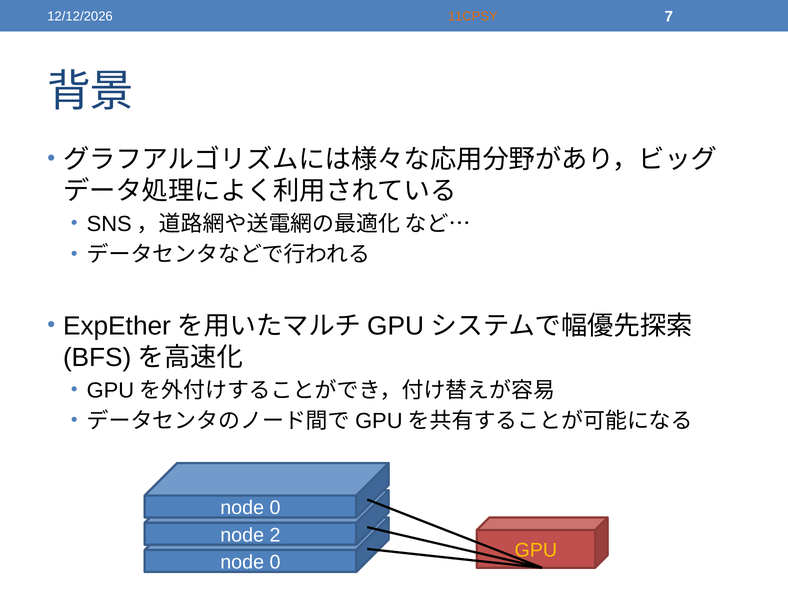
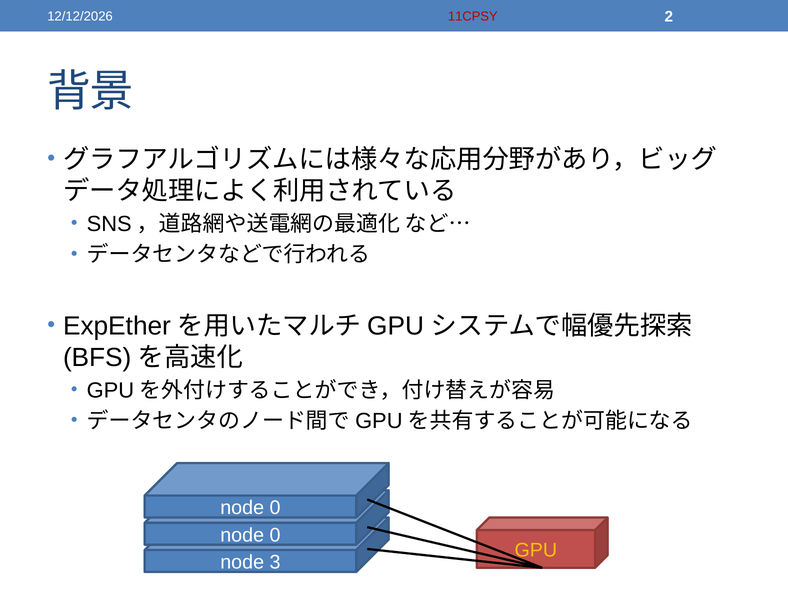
11CPSY colour: orange -> red (473, 17)
7: 7 -> 2 (669, 17)
2: 2 -> 0 (275, 535)
0: 0 -> 3 (275, 562)
